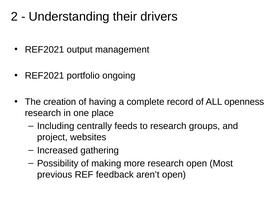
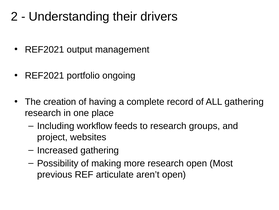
ALL openness: openness -> gathering (244, 101)
centrally: centrally -> workflow (94, 126)
feedback: feedback -> articulate (115, 174)
